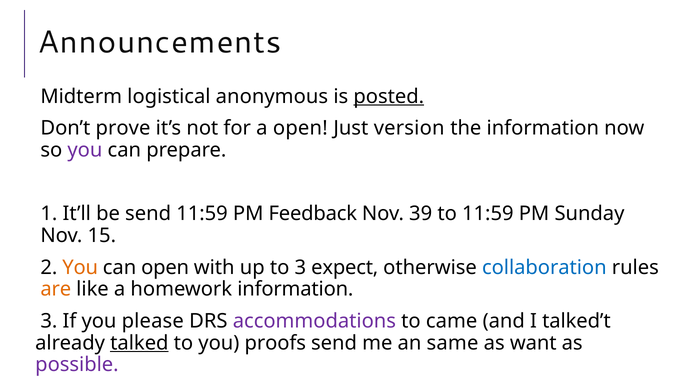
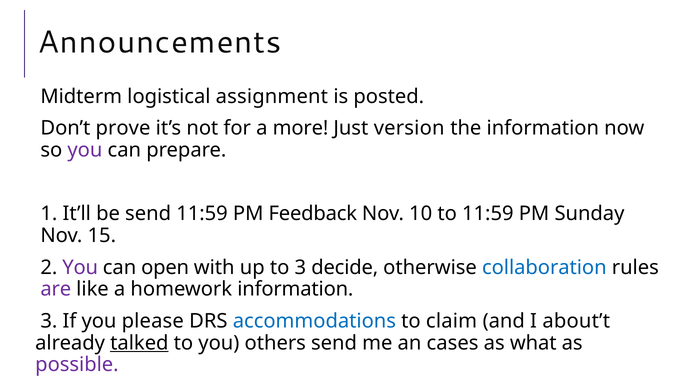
anonymous: anonymous -> assignment (272, 96)
posted underline: present -> none (389, 96)
a open: open -> more (301, 128)
39: 39 -> 10 (421, 214)
You colour: orange -> purple (80, 268)
expect: expect -> decide (345, 268)
are colour: orange -> purple (56, 289)
accommodations colour: purple -> blue (314, 321)
came: came -> claim (452, 321)
talked’t: talked’t -> about’t (576, 321)
proofs: proofs -> others (275, 343)
same: same -> cases (453, 343)
want: want -> what (533, 343)
